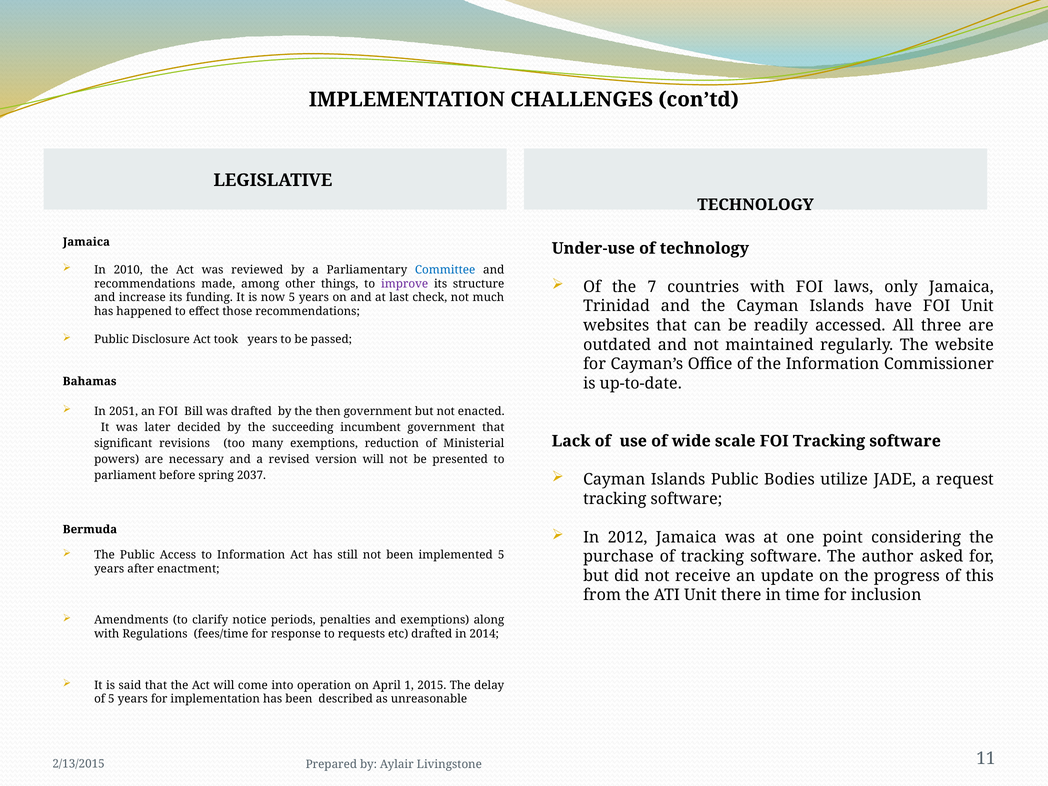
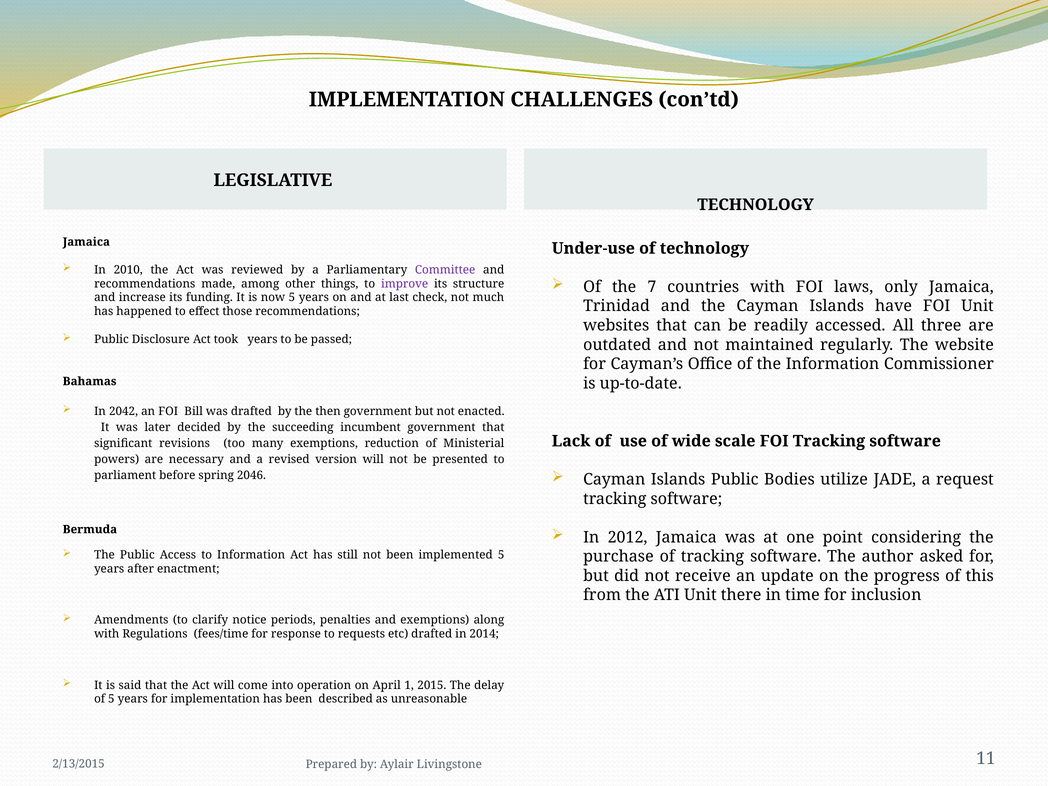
Committee colour: blue -> purple (445, 270)
2051: 2051 -> 2042 (124, 411)
2037: 2037 -> 2046 (251, 475)
